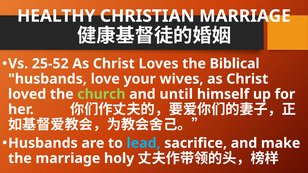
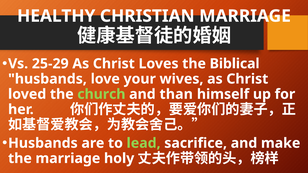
25-52: 25-52 -> 25-29 (50, 64)
until: until -> than (176, 94)
lead colour: light blue -> light green (144, 143)
